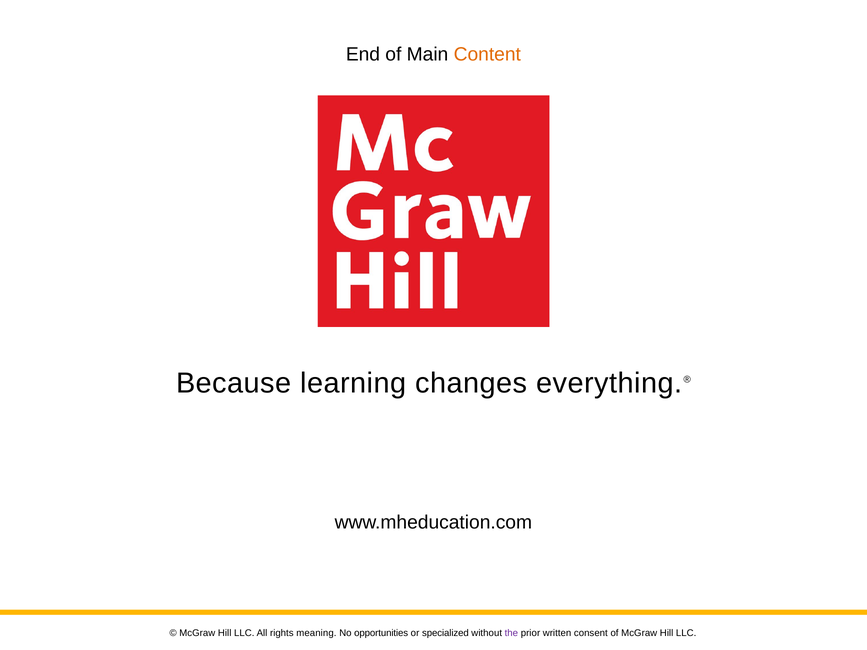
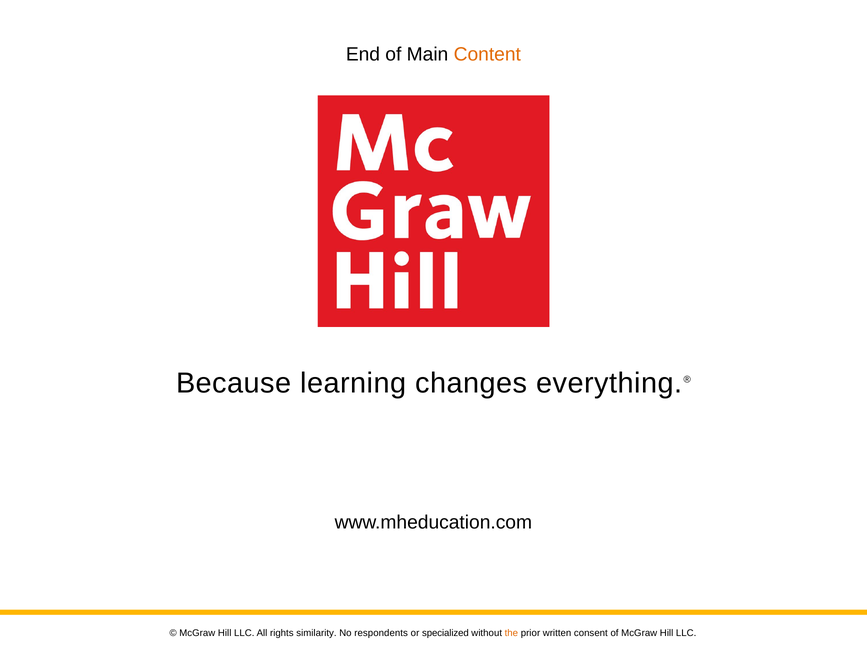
meaning: meaning -> similarity (316, 633)
opportunities: opportunities -> respondents (381, 633)
the colour: purple -> orange (511, 633)
